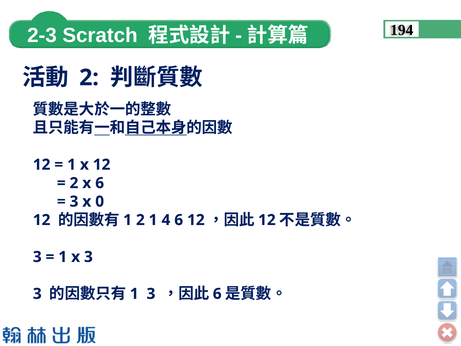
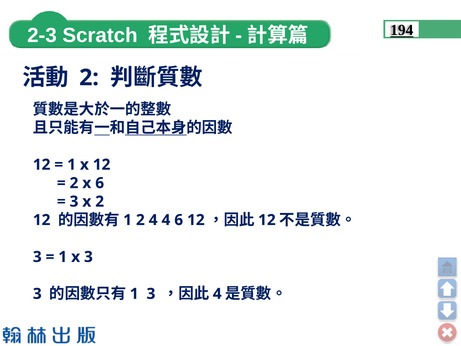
194 underline: none -> present (402, 30)
x 0: 0 -> 2 (100, 201)
2 1: 1 -> 4 (153, 220)
6: 6 -> 4 (217, 294)
